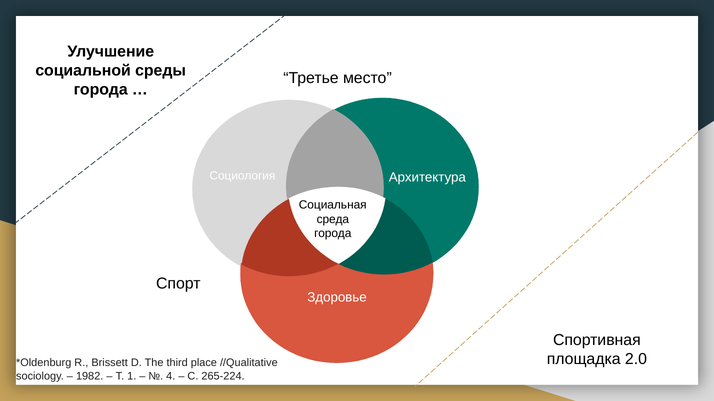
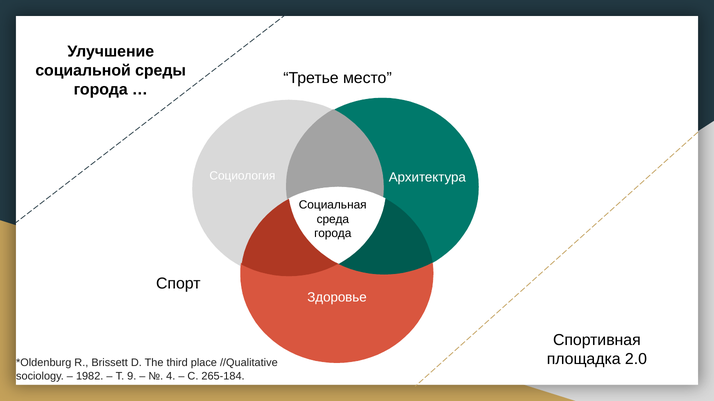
1: 1 -> 9 (132, 377)
265-224: 265-224 -> 265-184 (223, 377)
